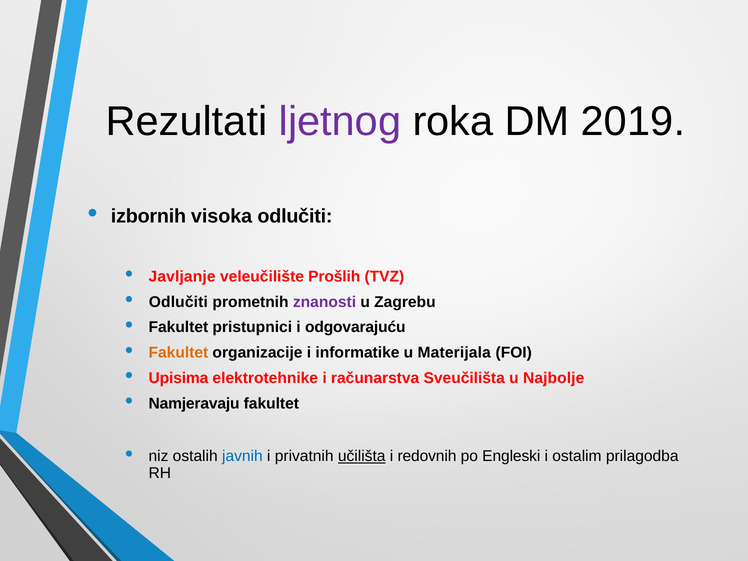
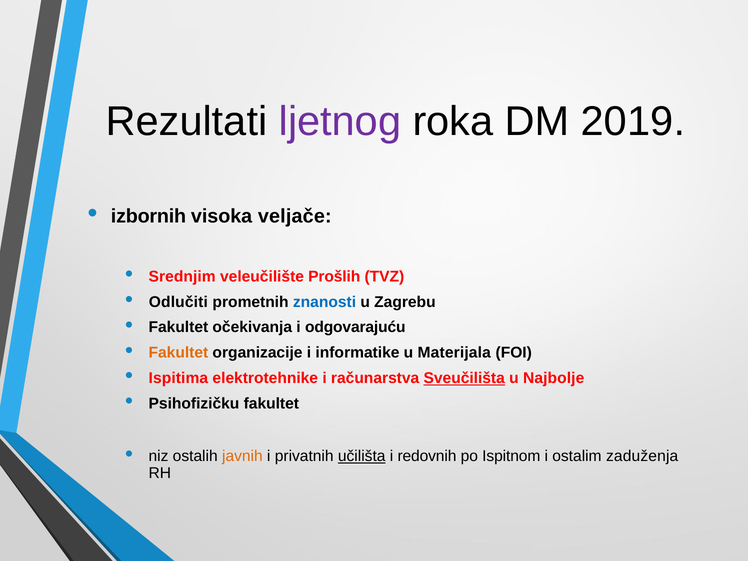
visoka odlučiti: odlučiti -> veljače (295, 216)
Javljanje: Javljanje -> Srednjim (182, 276)
znanosti colour: purple -> blue (325, 302)
pristupnici: pristupnici -> očekivanja (252, 327)
Upisima: Upisima -> Ispitima (178, 378)
Sveučilišta underline: none -> present (464, 378)
Namjeravaju: Namjeravaju -> Psihofizičku (194, 404)
javnih colour: blue -> orange (242, 456)
Engleski: Engleski -> Ispitnom (511, 456)
prilagodba: prilagodba -> zaduženja (642, 456)
